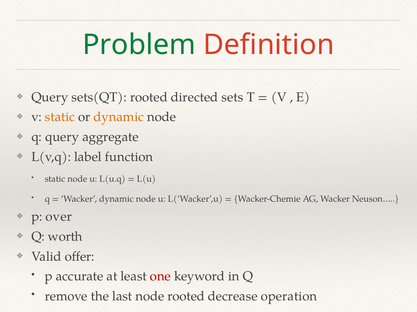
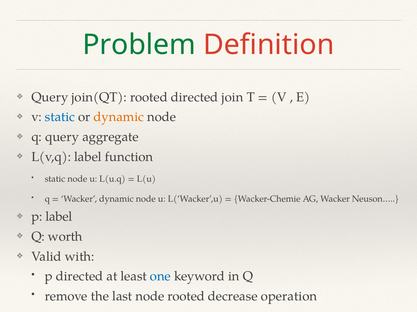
sets(QT: sets(QT -> join(QT (99, 97)
sets: sets -> join (232, 97)
static colour: orange -> blue (60, 117)
p over: over -> label (59, 217)
offer: offer -> with (80, 257)
p accurate: accurate -> directed (80, 277)
one colour: red -> blue (160, 277)
